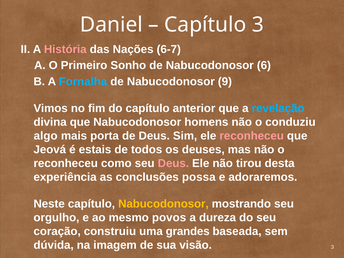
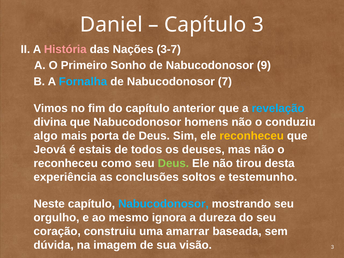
6-7: 6-7 -> 3-7 (169, 49)
6: 6 -> 9 (264, 65)
9: 9 -> 7 (225, 82)
reconheceu colour: pink -> yellow (252, 136)
Deus colour: pink -> light green (173, 163)
possa: possa -> soltos (199, 177)
adoraremos: adoraremos -> testemunho (263, 177)
Nabucodonosor colour: yellow -> light blue (163, 204)
povos: povos -> ignora (169, 218)
grandes: grandes -> amarrar (188, 231)
